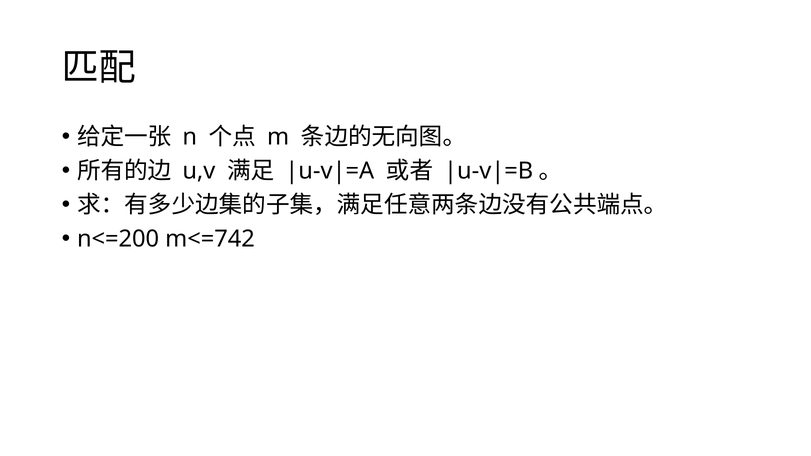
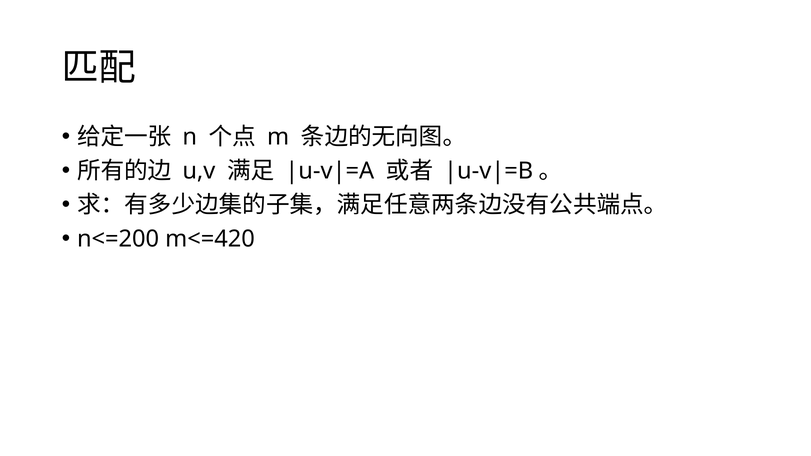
m<=742: m<=742 -> m<=420 (210, 239)
